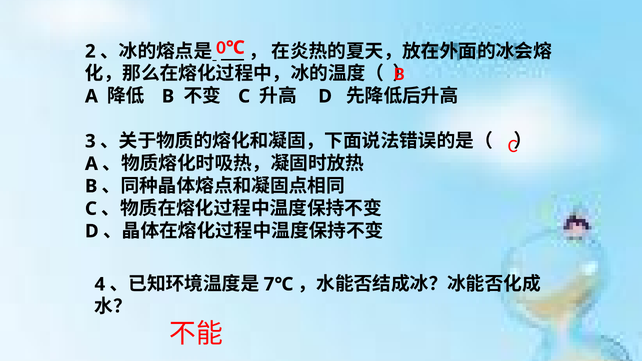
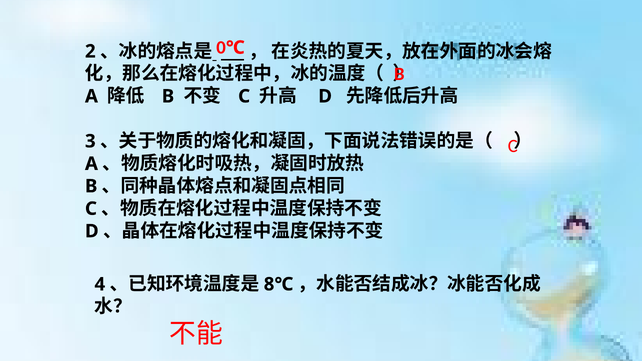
7℃: 7℃ -> 8℃ (278, 284)
